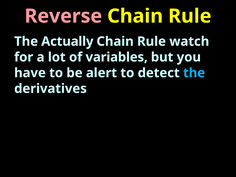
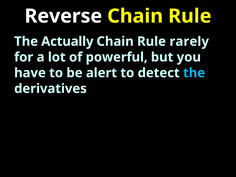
Reverse colour: pink -> white (63, 16)
watch: watch -> rarely (189, 41)
variables: variables -> powerful (117, 57)
